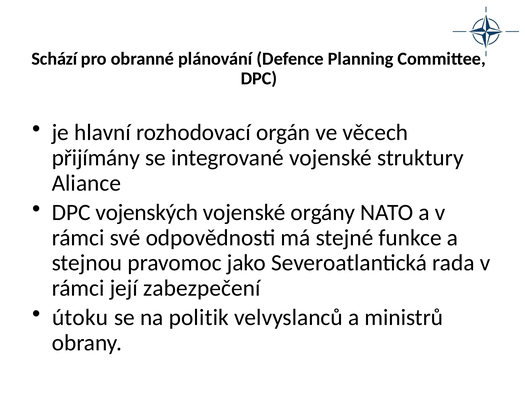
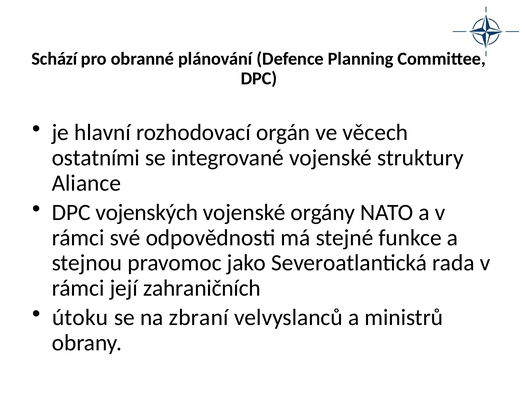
přijímány: přijímány -> ostatními (96, 158)
zabezpečení: zabezpečení -> zahraničních (202, 288)
politik: politik -> zbraní (199, 317)
